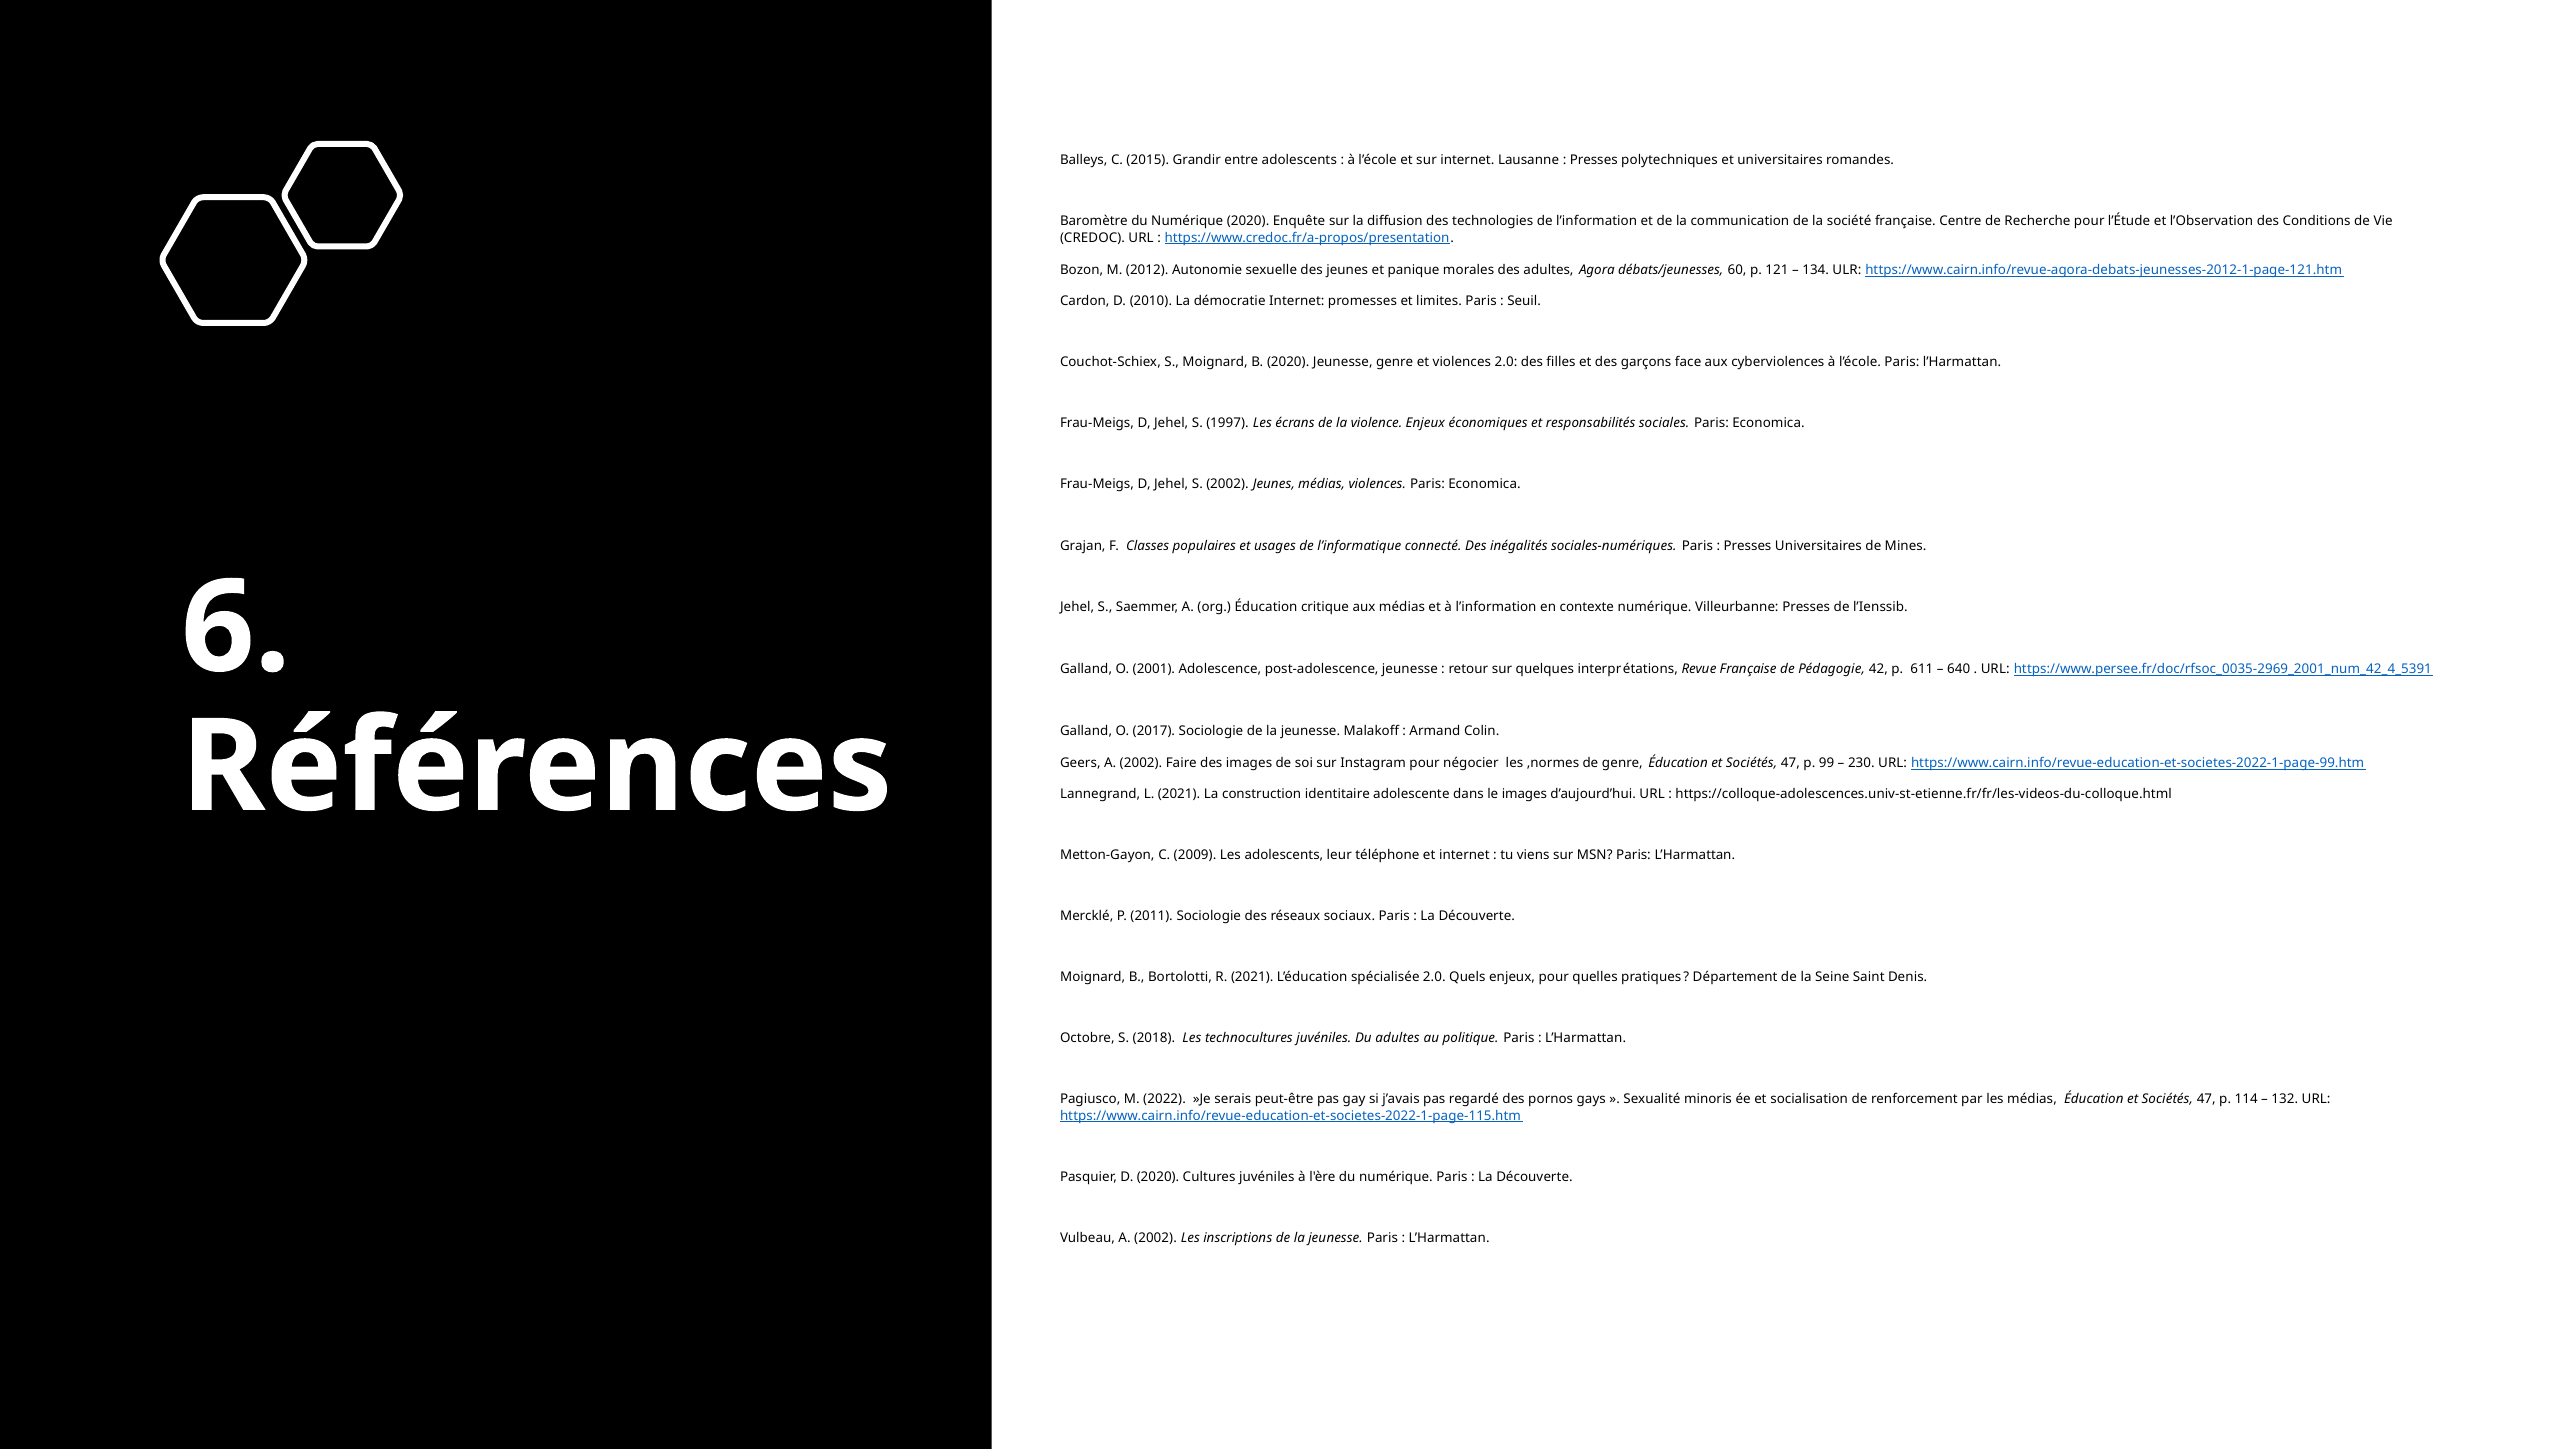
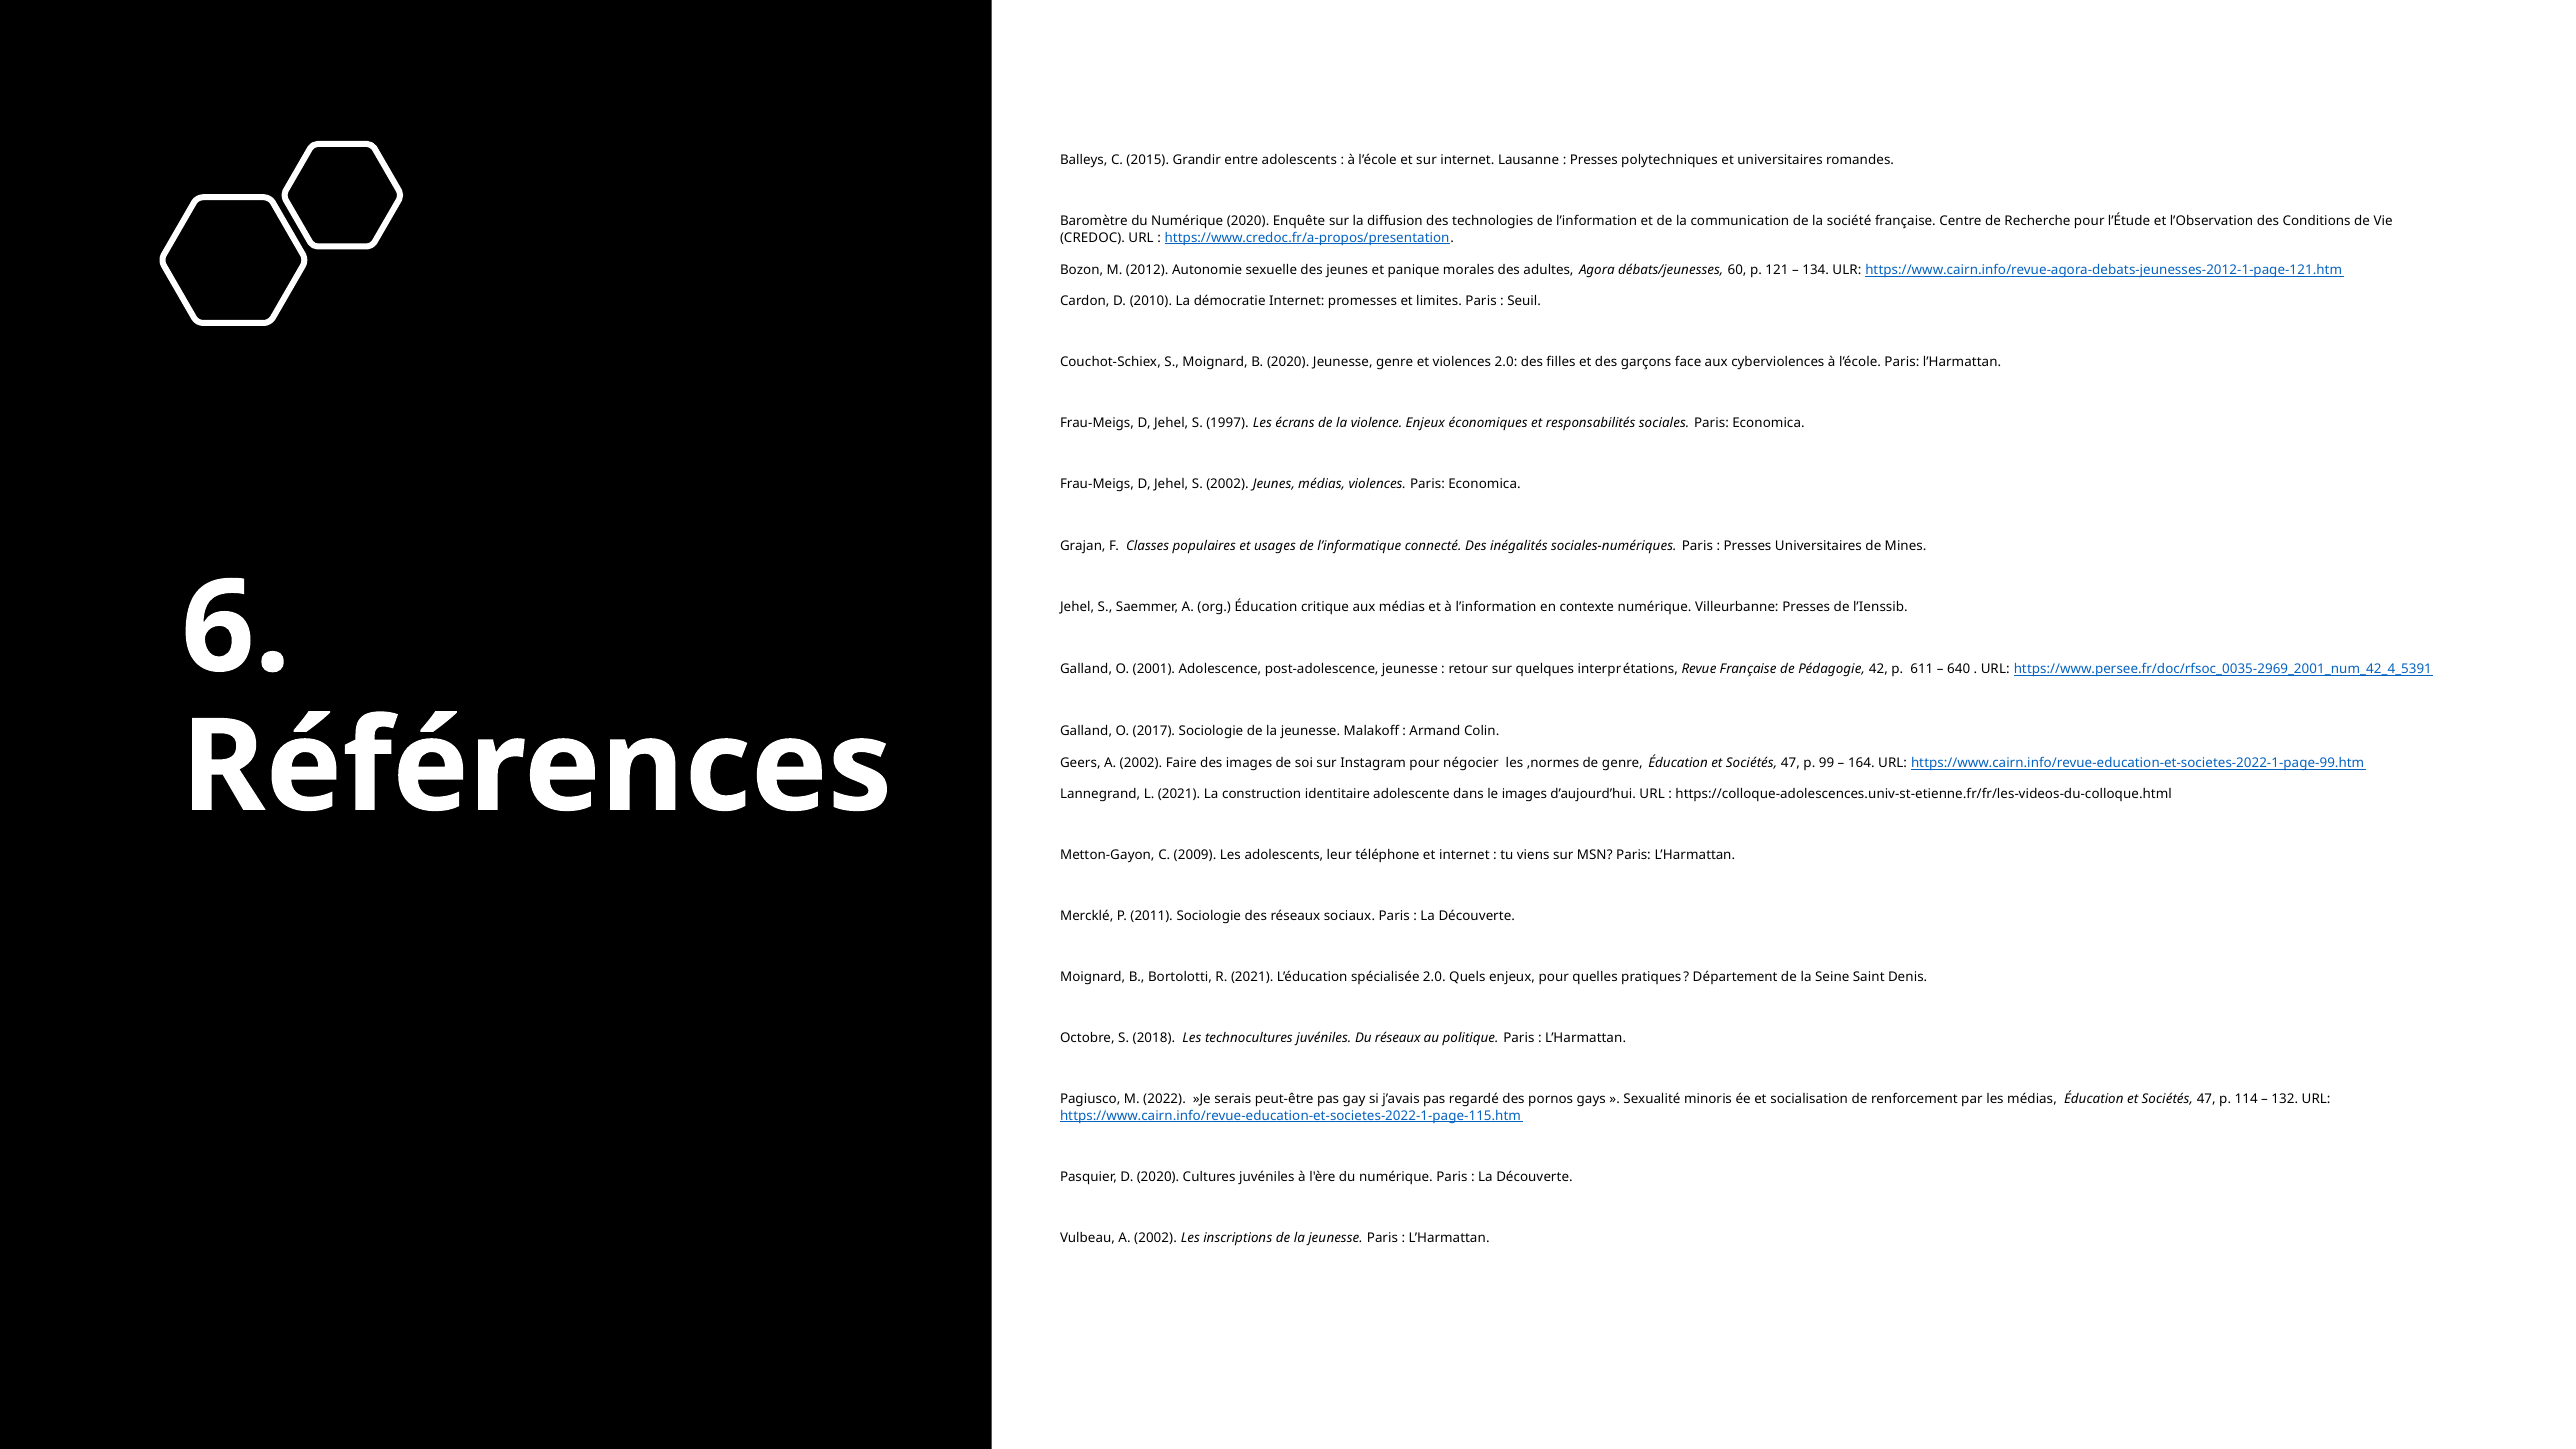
230: 230 -> 164 (1861, 763)
Du adultes: adultes -> réseaux (1398, 1038)
